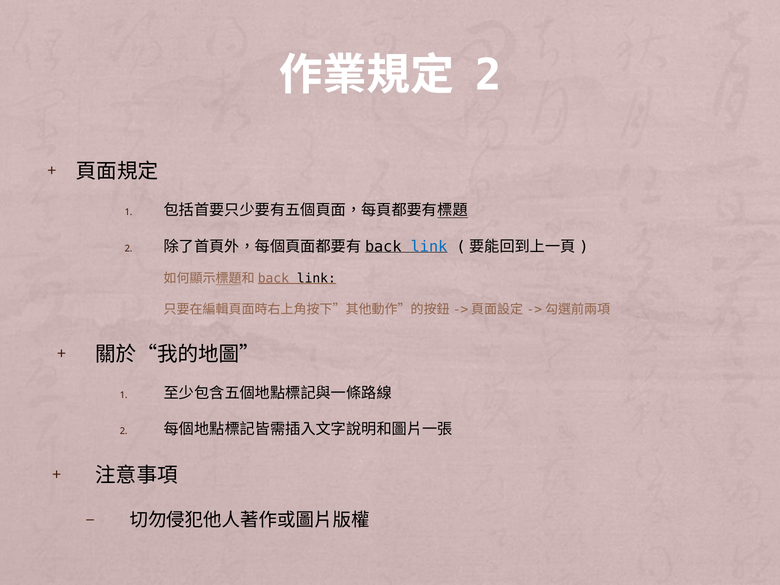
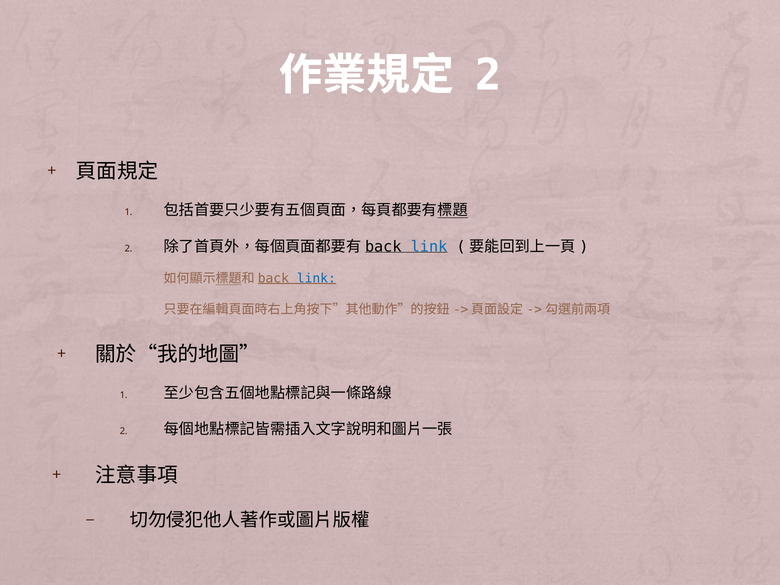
link colour: black -> blue (316, 279)
